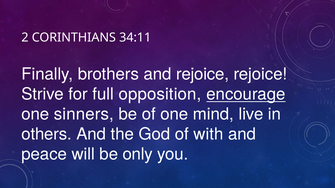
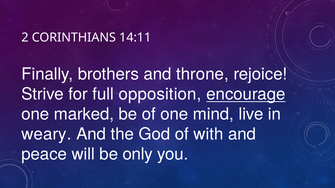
34:11: 34:11 -> 14:11 (135, 38)
and rejoice: rejoice -> throne (202, 74)
sinners: sinners -> marked (84, 114)
others: others -> weary (46, 134)
